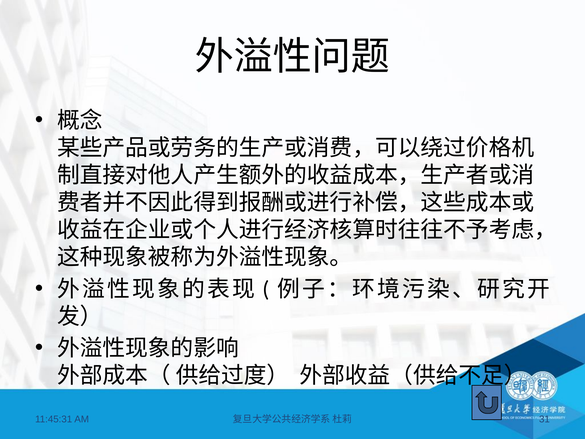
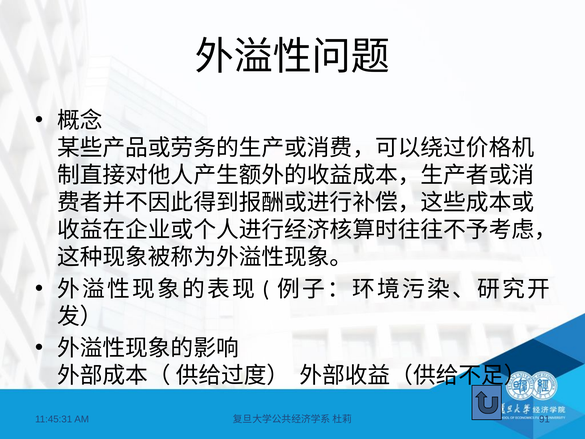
31: 31 -> 91 (544, 419)
